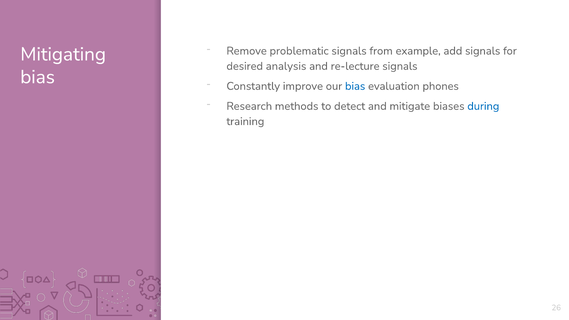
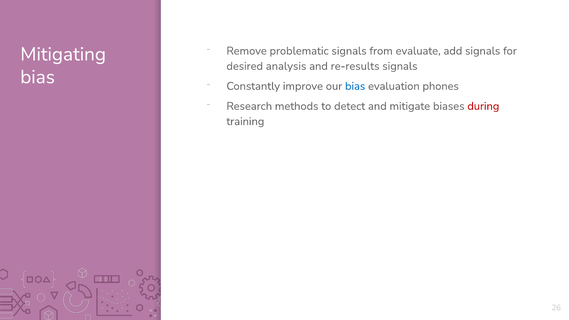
example: example -> evaluate (418, 51)
re-lecture: re-lecture -> re-results (355, 66)
during colour: blue -> red (483, 106)
